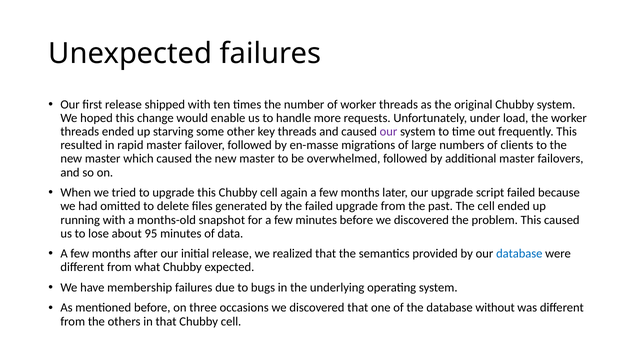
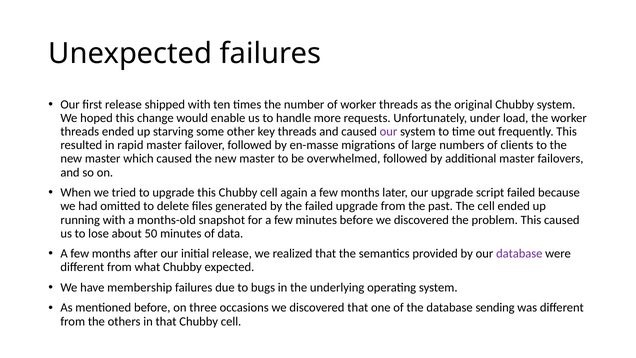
95: 95 -> 50 (151, 233)
database colour: blue -> purple (519, 254)
without: without -> sending (495, 308)
